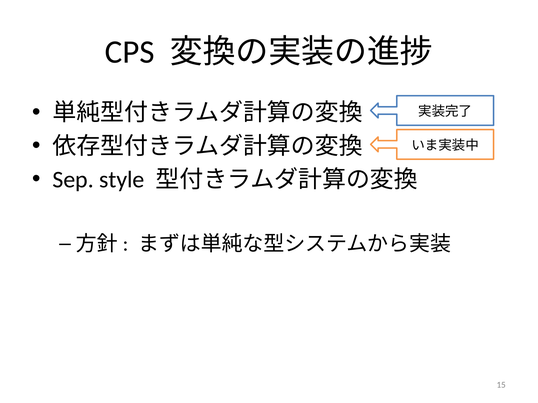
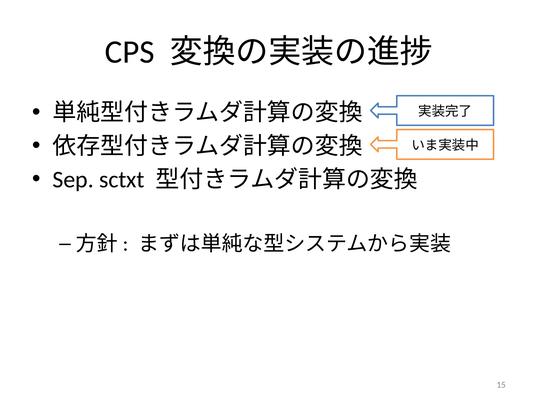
style: style -> sctxt (122, 180)
